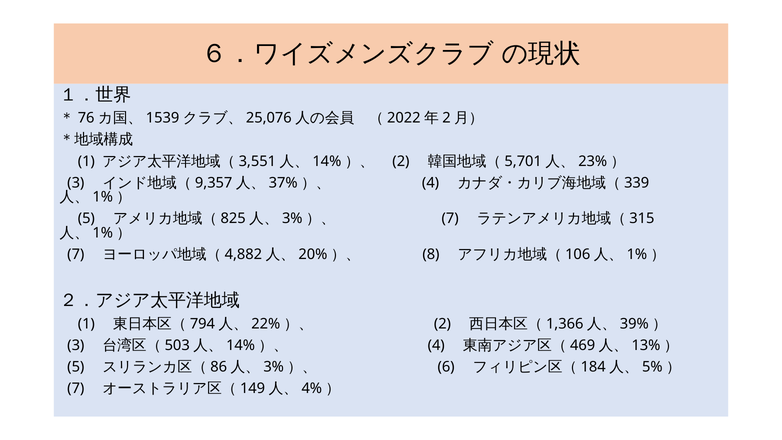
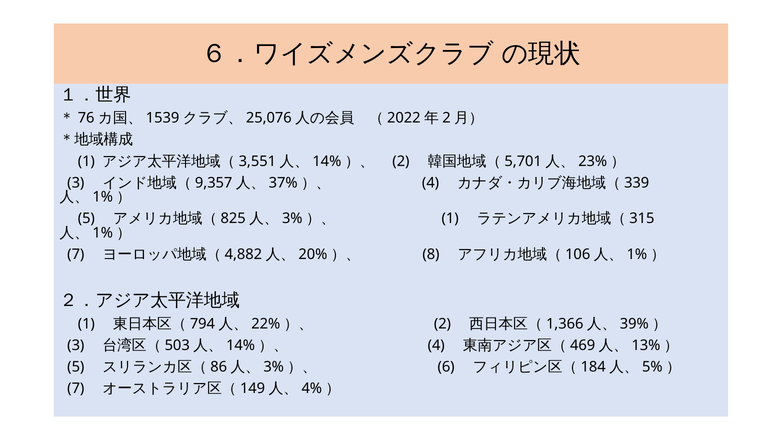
7: 7 -> 1 (450, 219)
